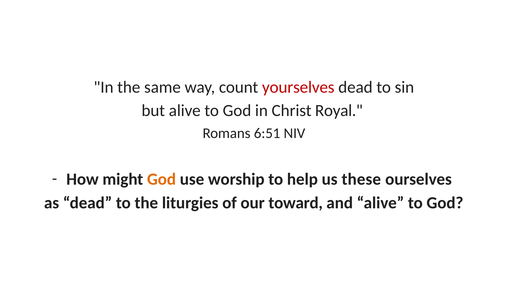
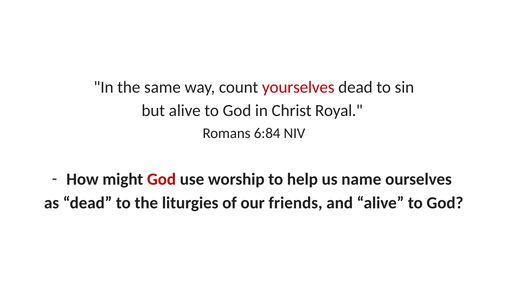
6:51: 6:51 -> 6:84 (267, 133)
God colour: orange -> red (162, 179)
these: these -> name (361, 179)
toward: toward -> friends (296, 203)
